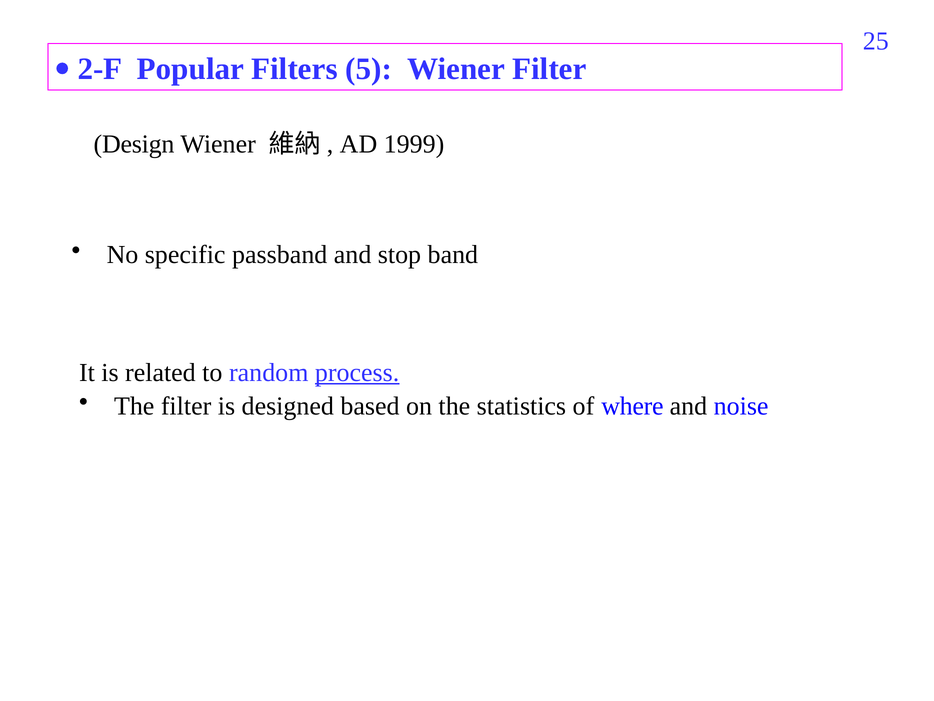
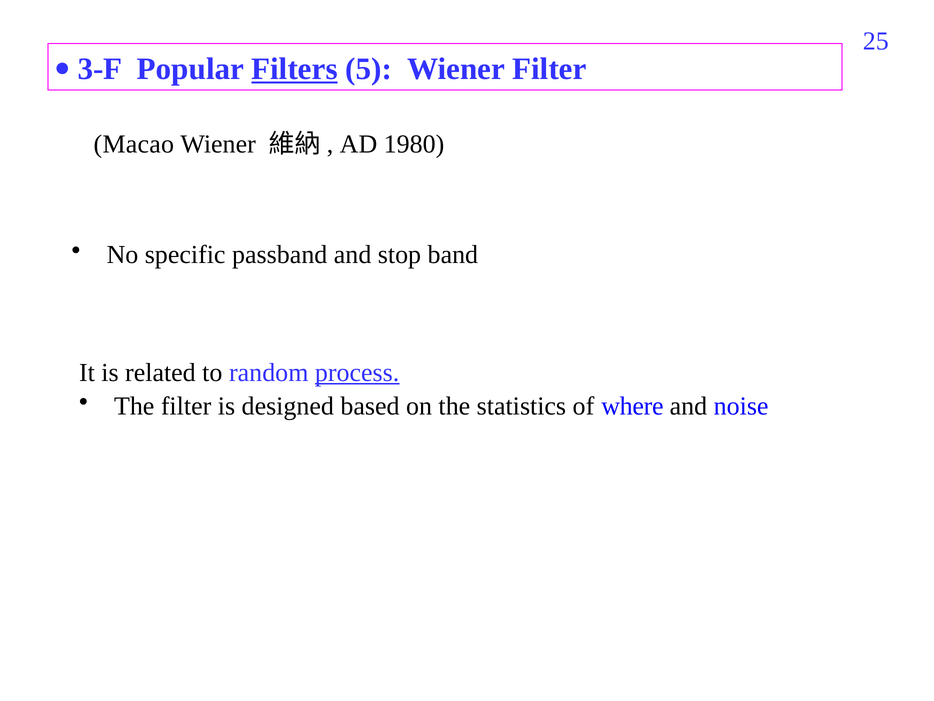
2-F: 2-F -> 3-F (100, 69)
Filters underline: none -> present (294, 69)
Design: Design -> Macao (134, 144)
1999: 1999 -> 1980 (414, 144)
